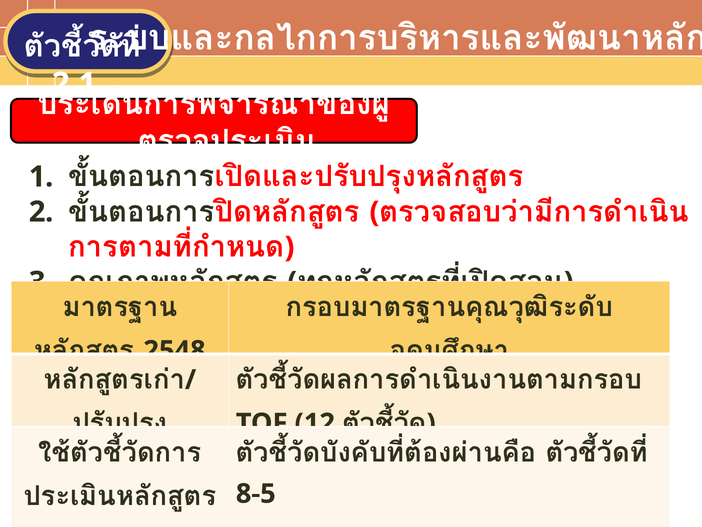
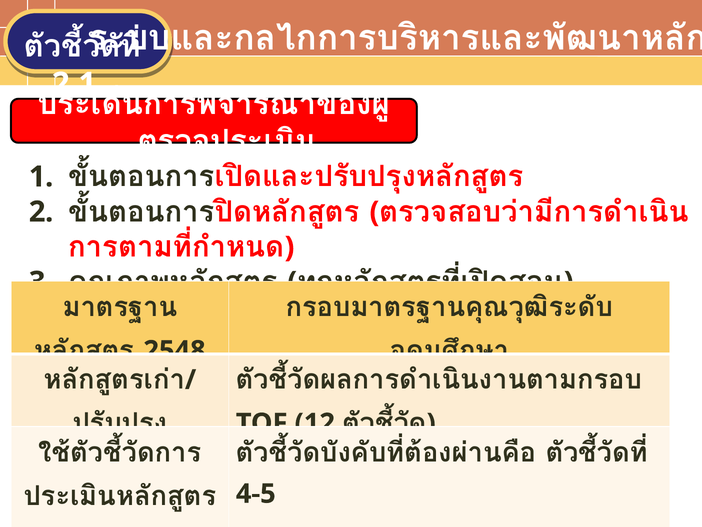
8-5: 8-5 -> 4-5 (256, 493)
